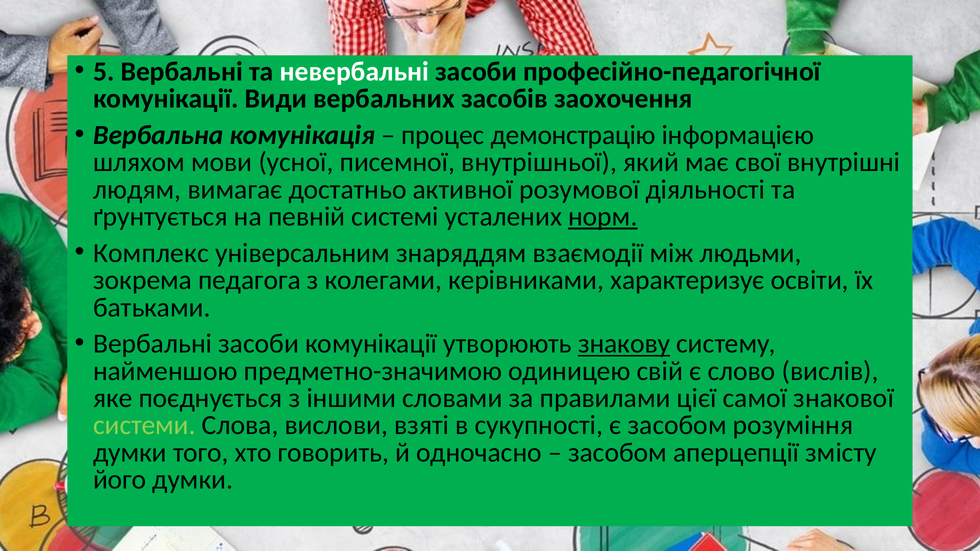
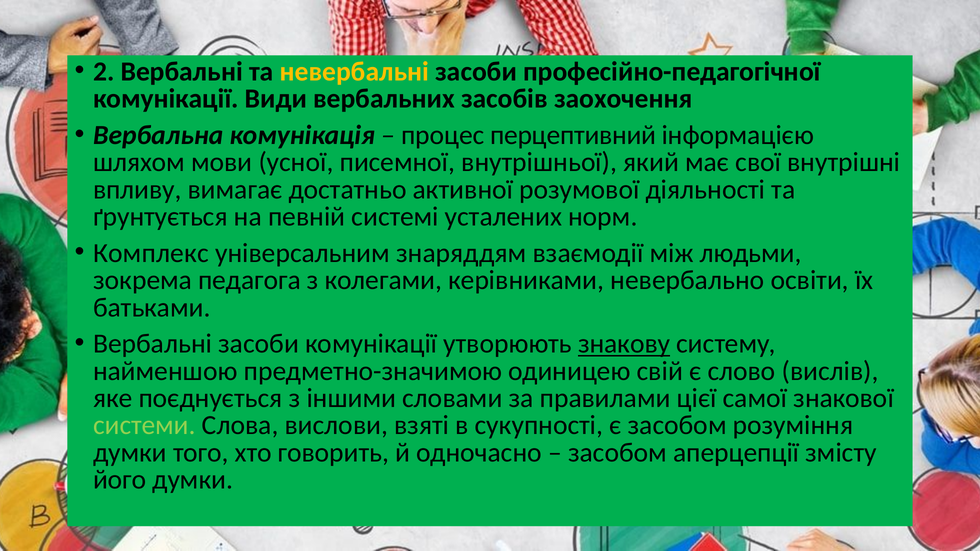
5: 5 -> 2 (104, 72)
невербальні colour: white -> yellow (354, 72)
демонстрацію: демонстрацію -> перцептивний (573, 135)
людям: людям -> впливу (137, 190)
норм underline: present -> none (603, 217)
характеризує: характеризує -> невербально (687, 280)
